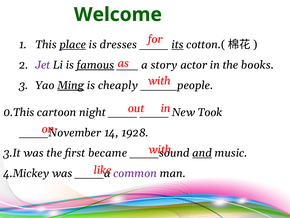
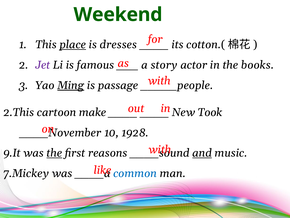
Welcome: Welcome -> Weekend (118, 15)
its underline: present -> none (178, 45)
famous underline: present -> none (95, 65)
cheaply: cheaply -> passage (118, 85)
0.This: 0.This -> 2.This (19, 112)
night: night -> make (93, 112)
14: 14 -> 10 (111, 132)
3.It: 3.It -> 9.It (12, 153)
the underline: none -> present (54, 153)
became: became -> reasons (108, 153)
4.Mickey: 4.Mickey -> 7.Mickey (26, 173)
common colour: purple -> blue (135, 173)
